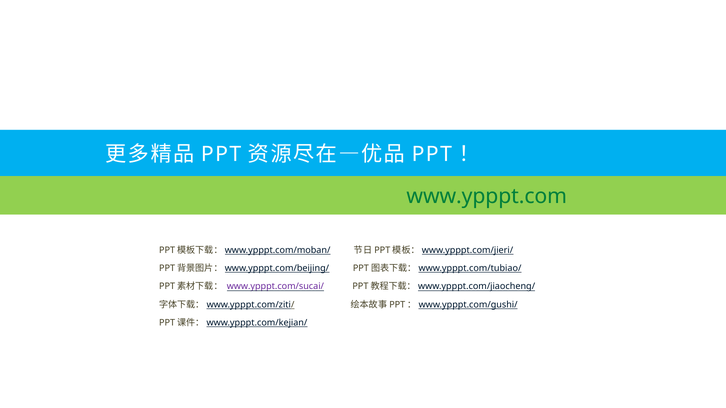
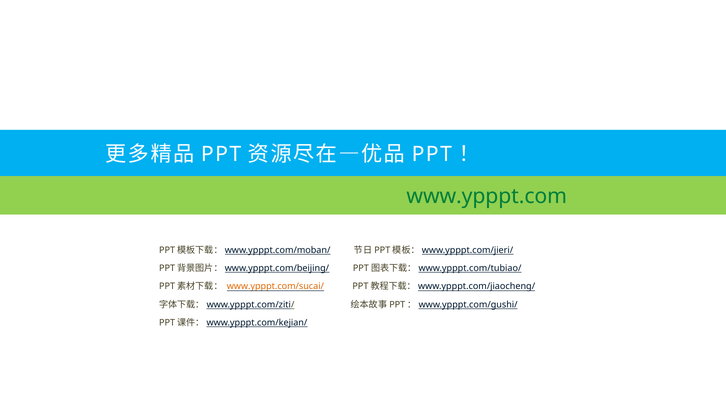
www.ypppt.com/sucai/ colour: purple -> orange (275, 287)
